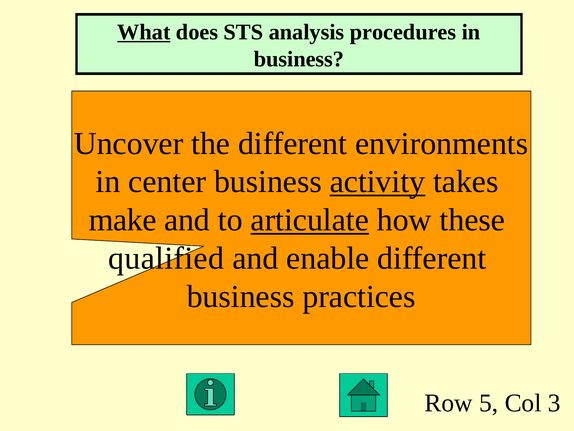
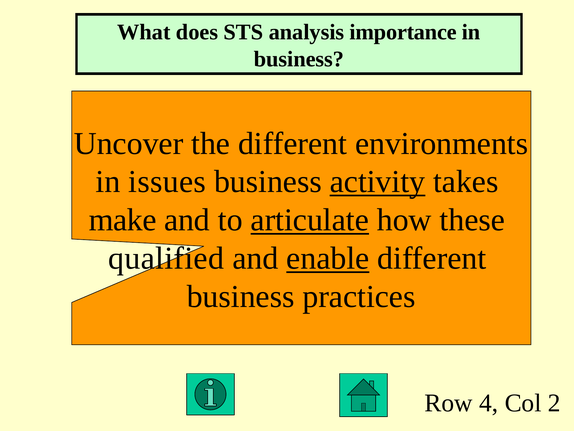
What underline: present -> none (144, 32)
procedures: procedures -> importance (403, 32)
center: center -> issues (167, 182)
enable underline: none -> present (328, 258)
5: 5 -> 4 (489, 403)
3: 3 -> 2 (554, 403)
